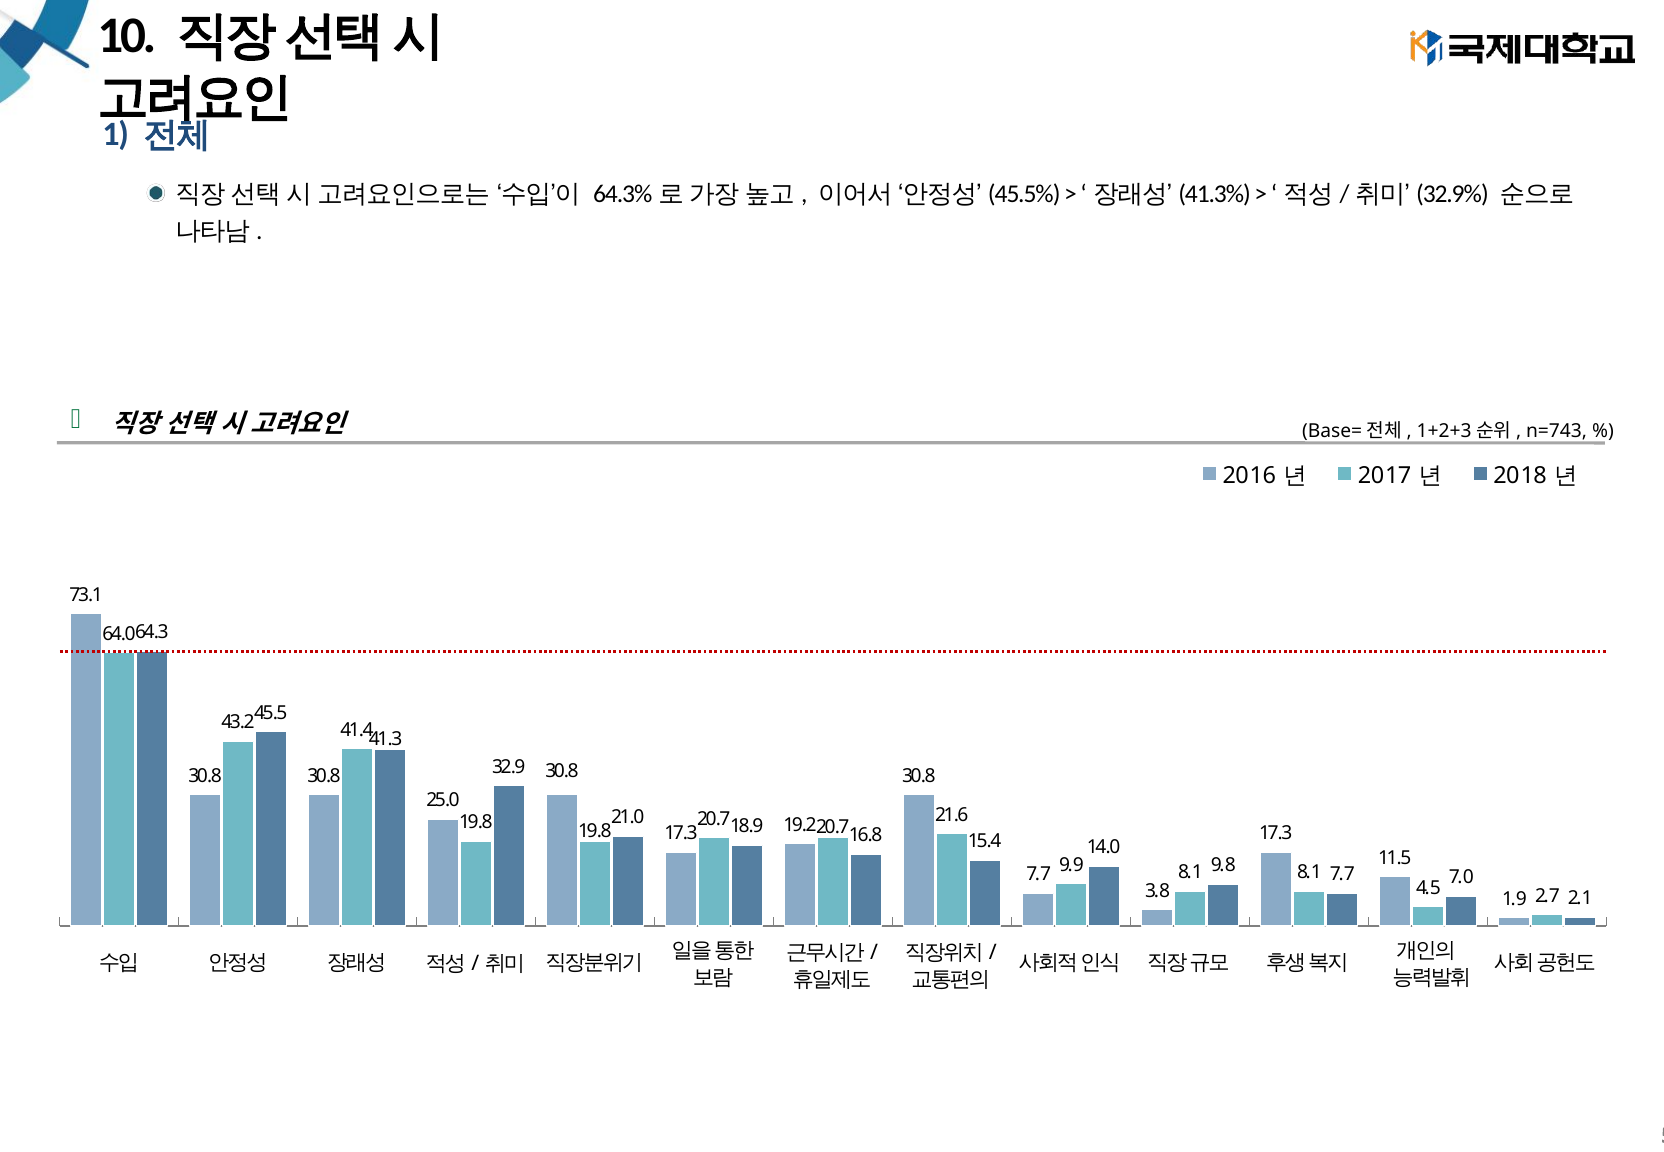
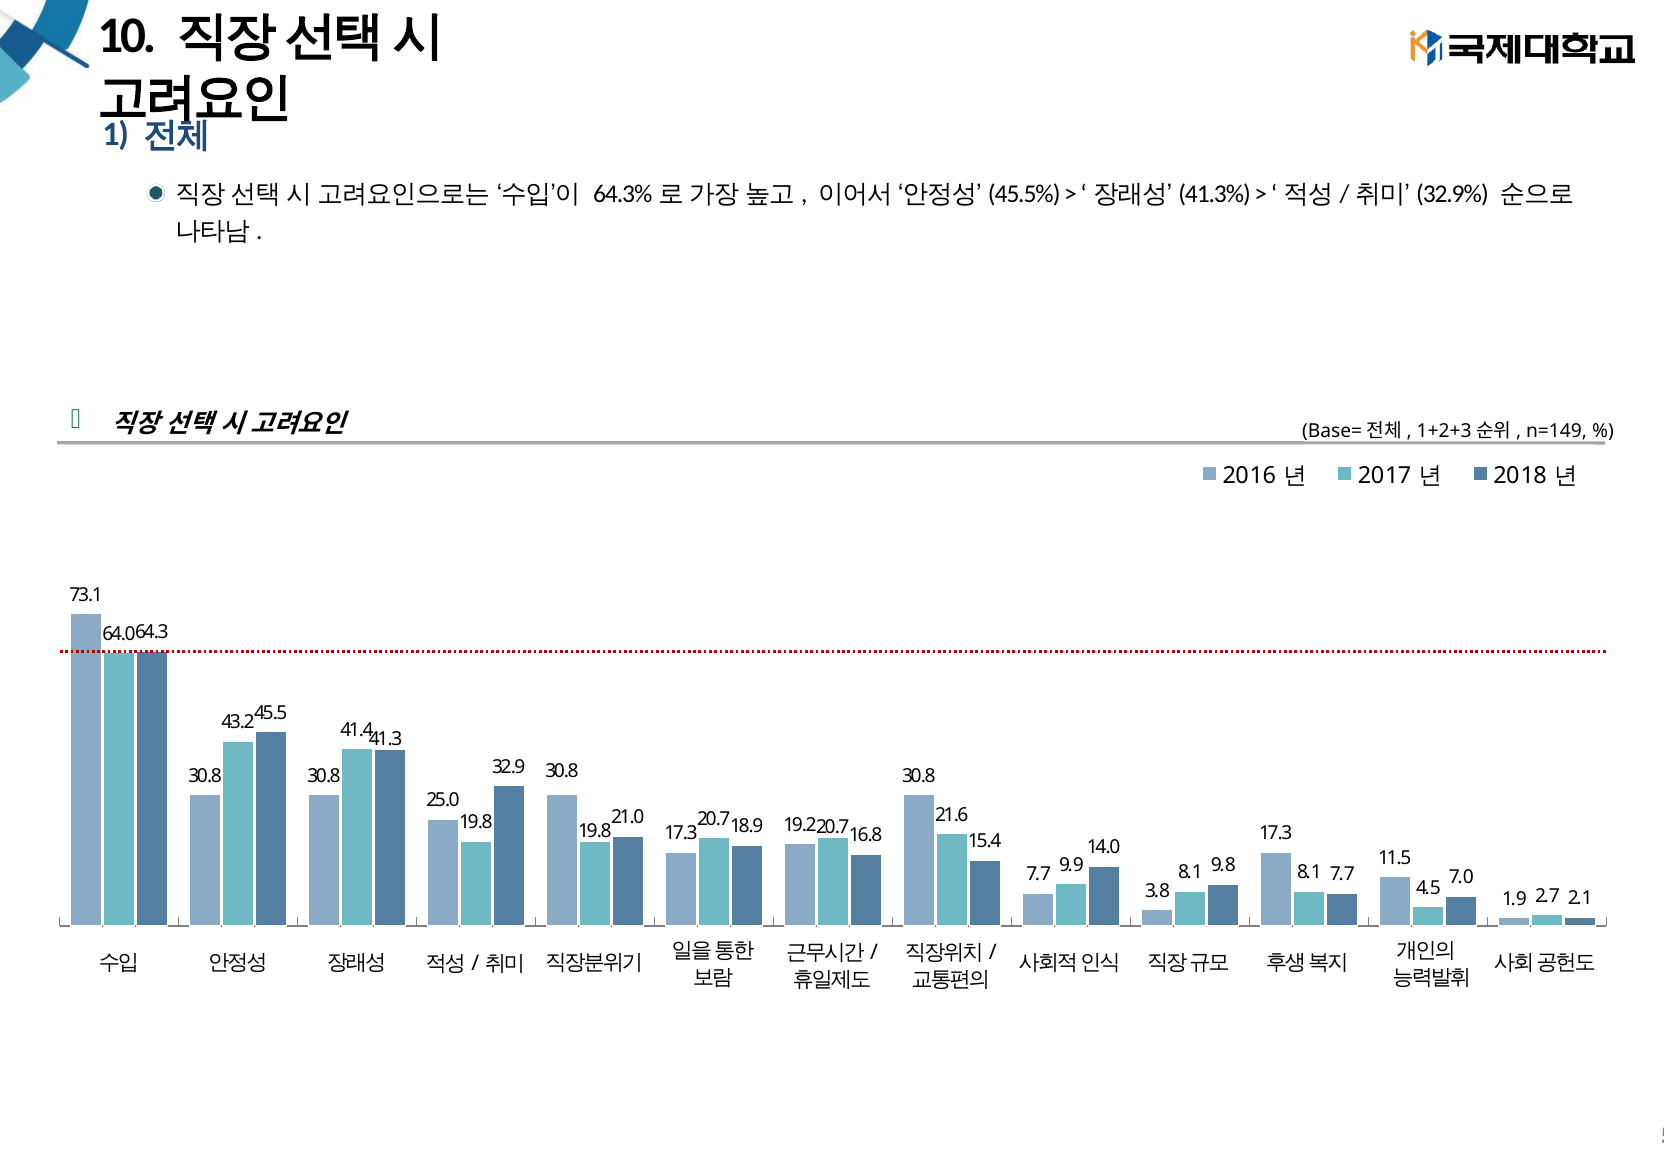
n=743: n=743 -> n=149 (1557, 431)
